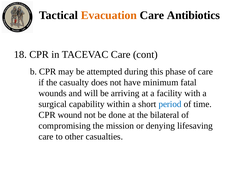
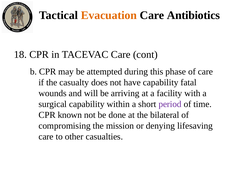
have minimum: minimum -> capability (161, 82)
period colour: blue -> purple (170, 104)
wound: wound -> known (70, 115)
